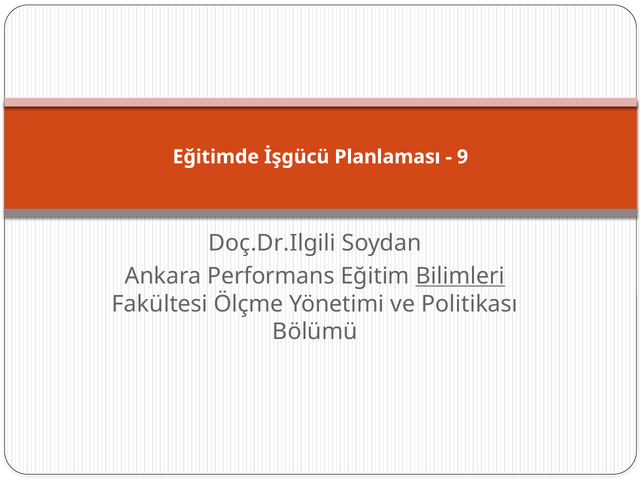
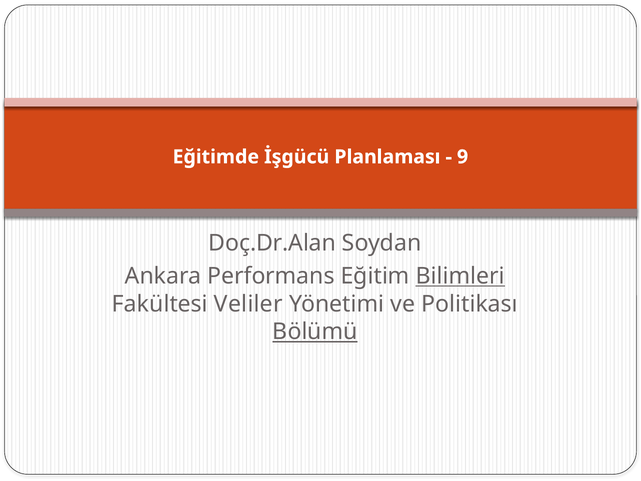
Doç.Dr.Ilgili: Doç.Dr.Ilgili -> Doç.Dr.Alan (272, 243)
Ölçme: Ölçme -> Veliler (248, 304)
Bölümü underline: none -> present (315, 331)
